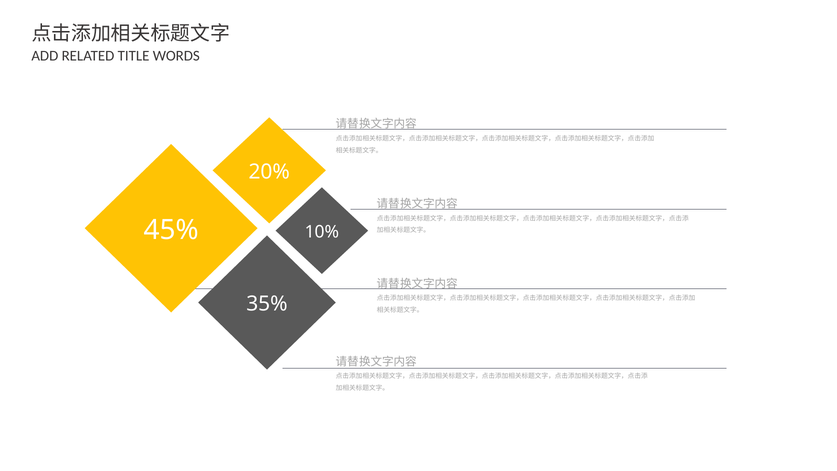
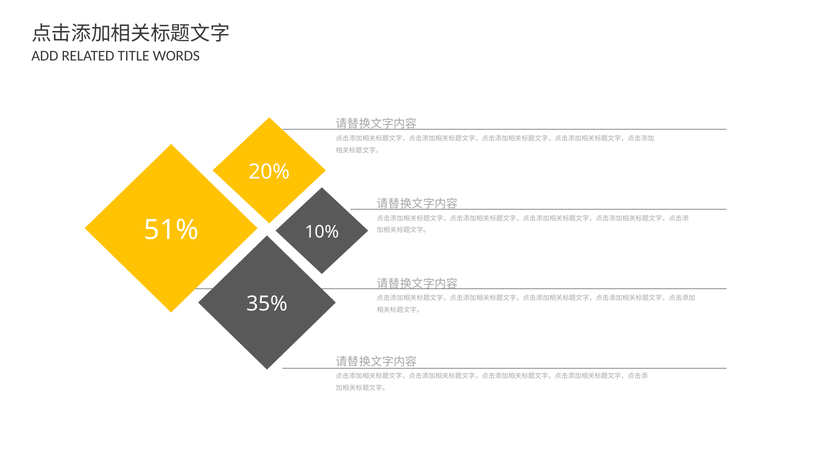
45%: 45% -> 51% (171, 230)
